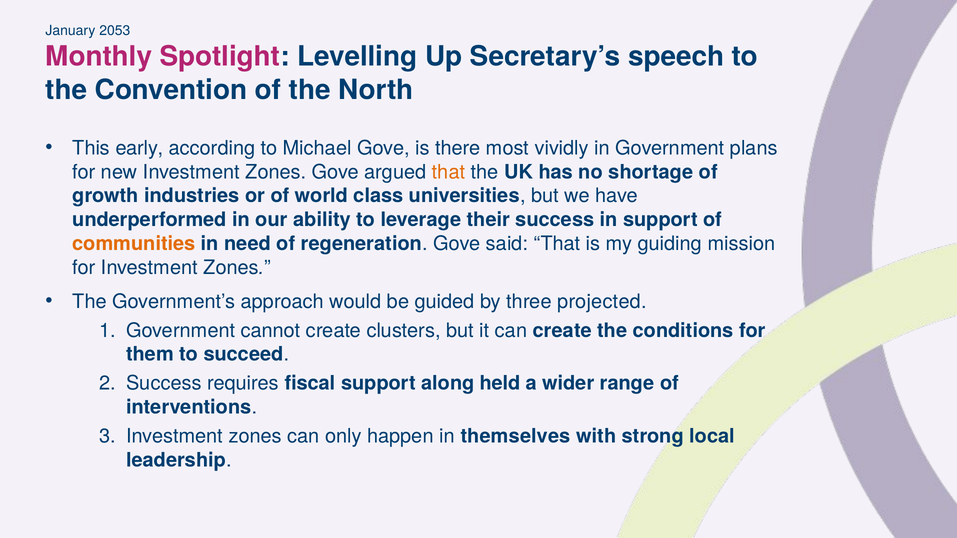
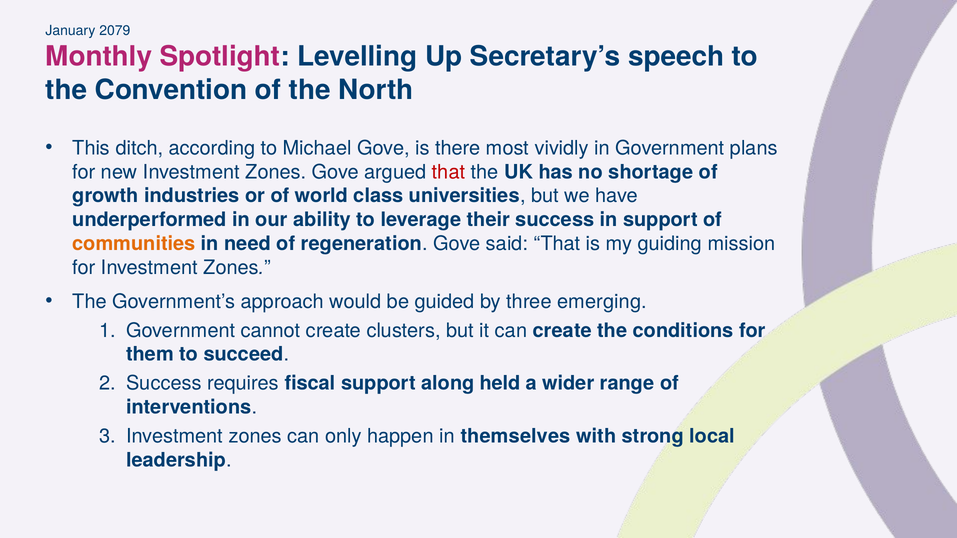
2053: 2053 -> 2079 (115, 30)
early: early -> ditch (139, 148)
that colour: orange -> red (449, 172)
projected: projected -> emerging (602, 302)
